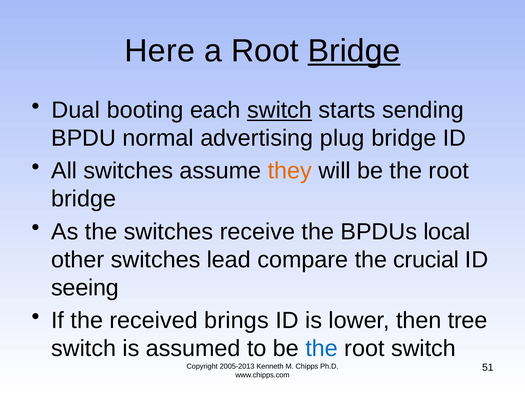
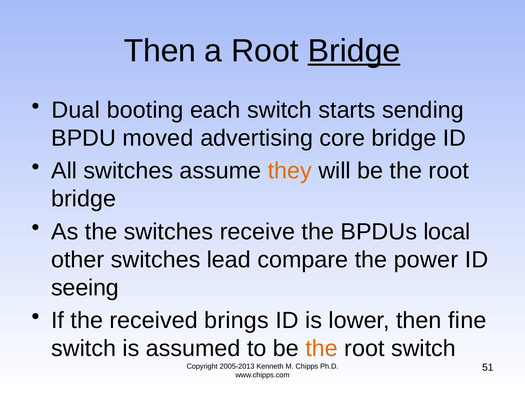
Here: Here -> Then (160, 51)
switch underline: present -> none (280, 110)
normal: normal -> moved (158, 138)
plug: plug -> core (342, 138)
crucial: crucial -> power (426, 260)
tree: tree -> fine (467, 320)
the colour: blue -> orange (322, 348)
